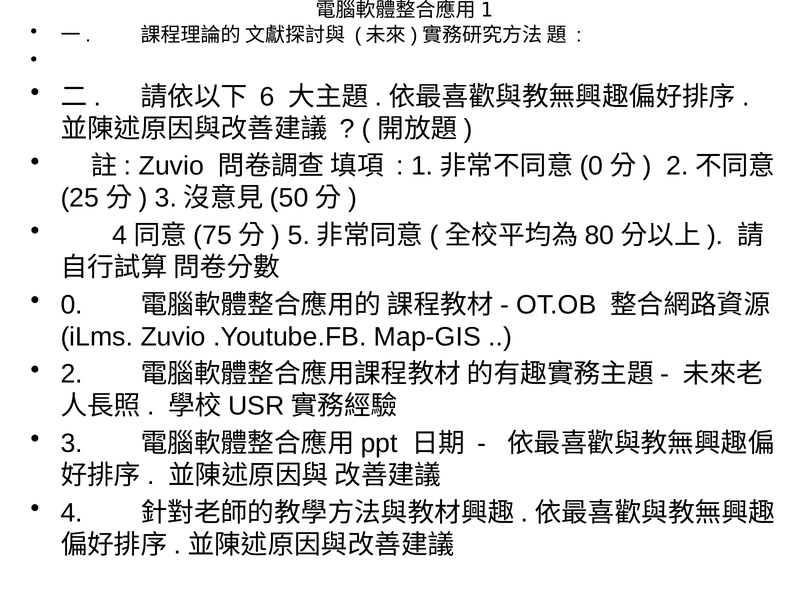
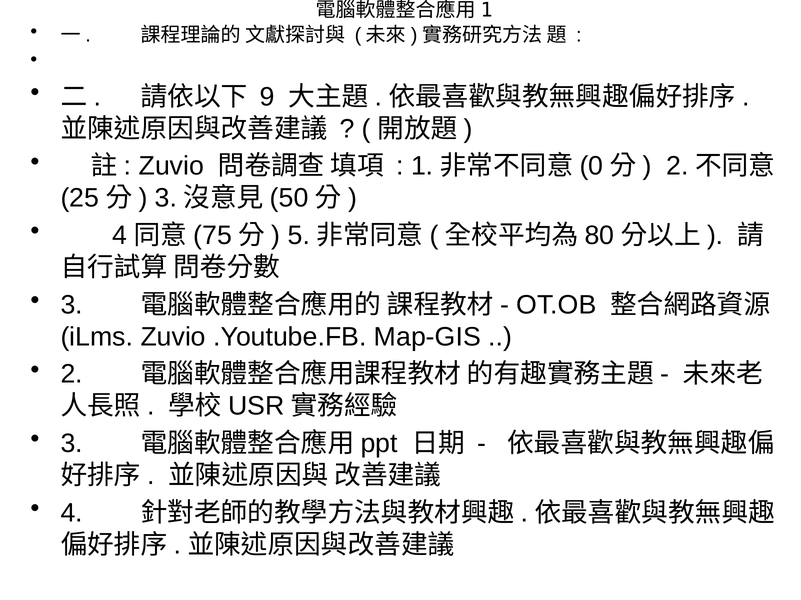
6: 6 -> 9 (267, 97)
0: 0 -> 3 (72, 305)
